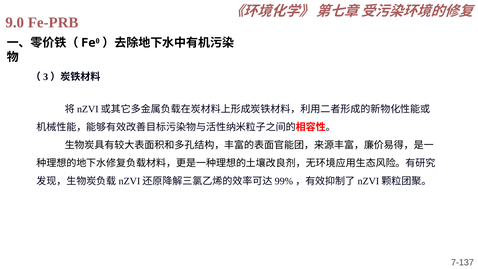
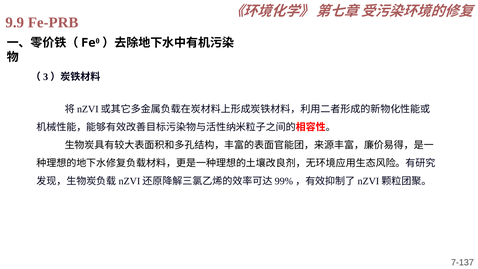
9.0: 9.0 -> 9.9 (15, 22)
